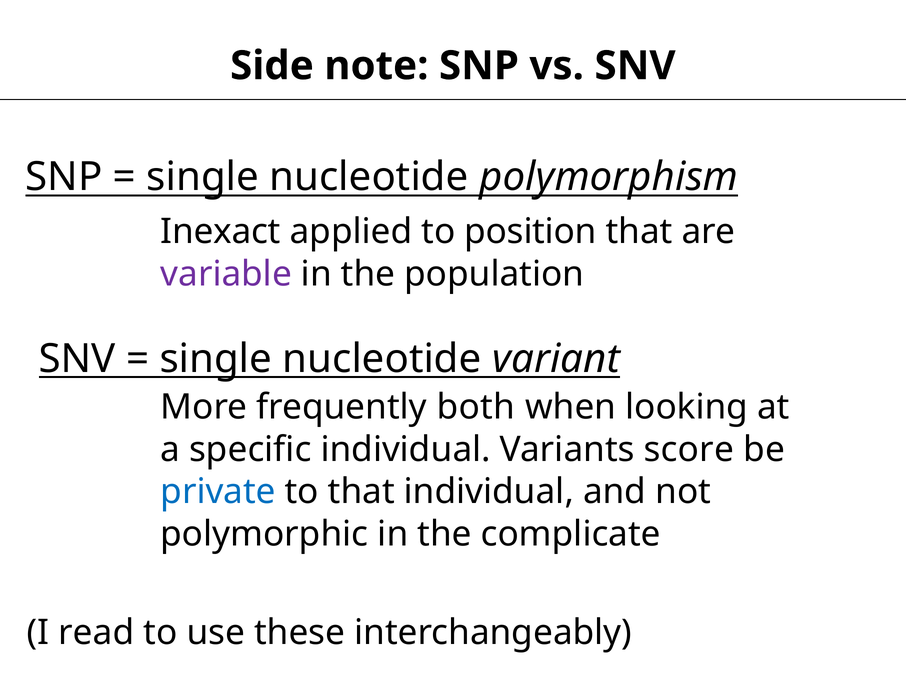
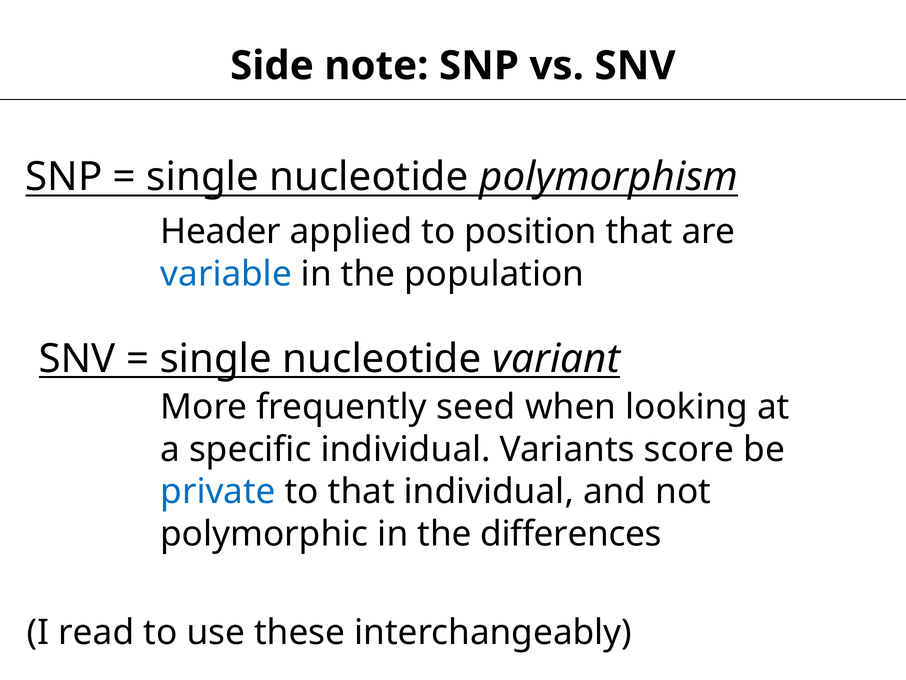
Inexact: Inexact -> Header (221, 232)
variable colour: purple -> blue (226, 274)
both: both -> seed (476, 407)
complicate: complicate -> differences (571, 534)
